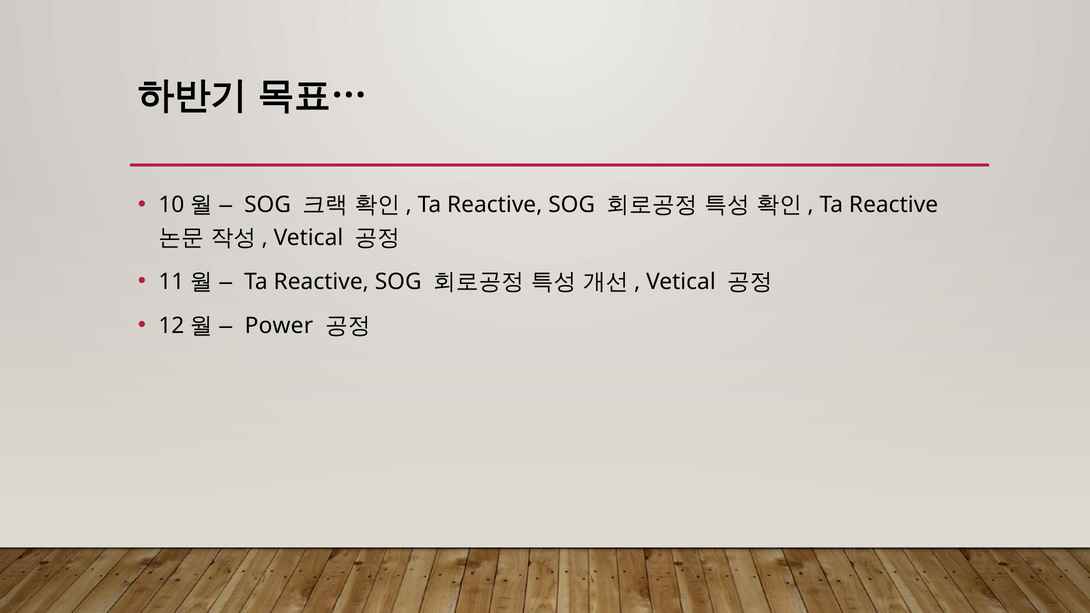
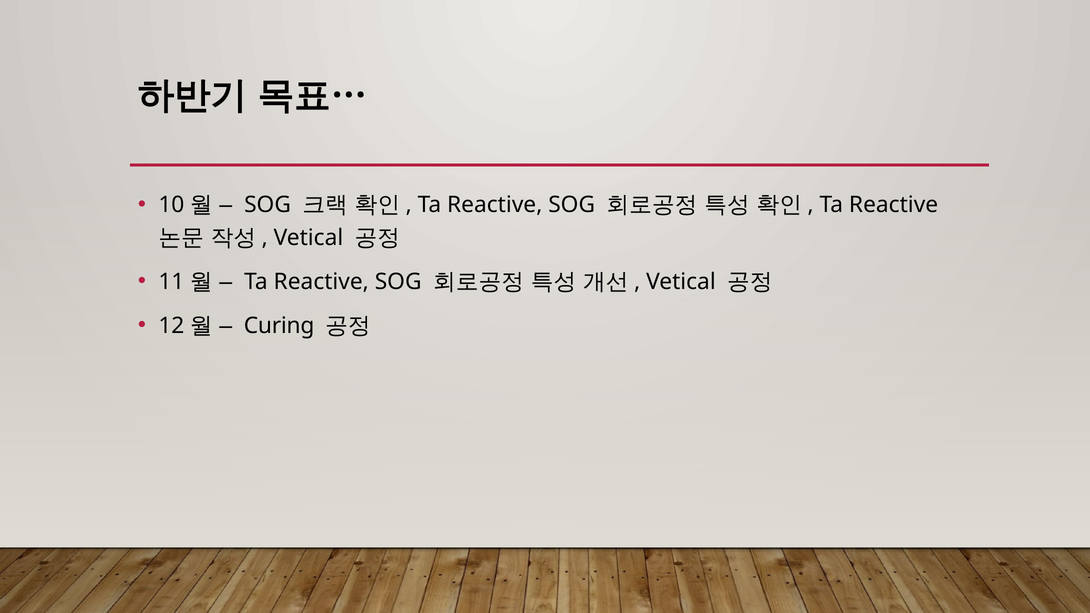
Power: Power -> Curing (279, 326)
